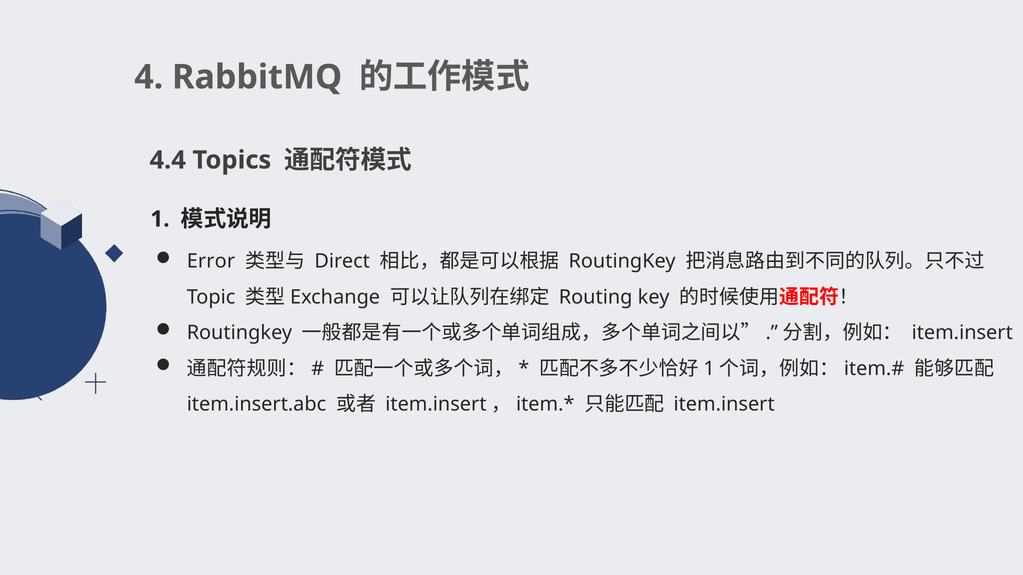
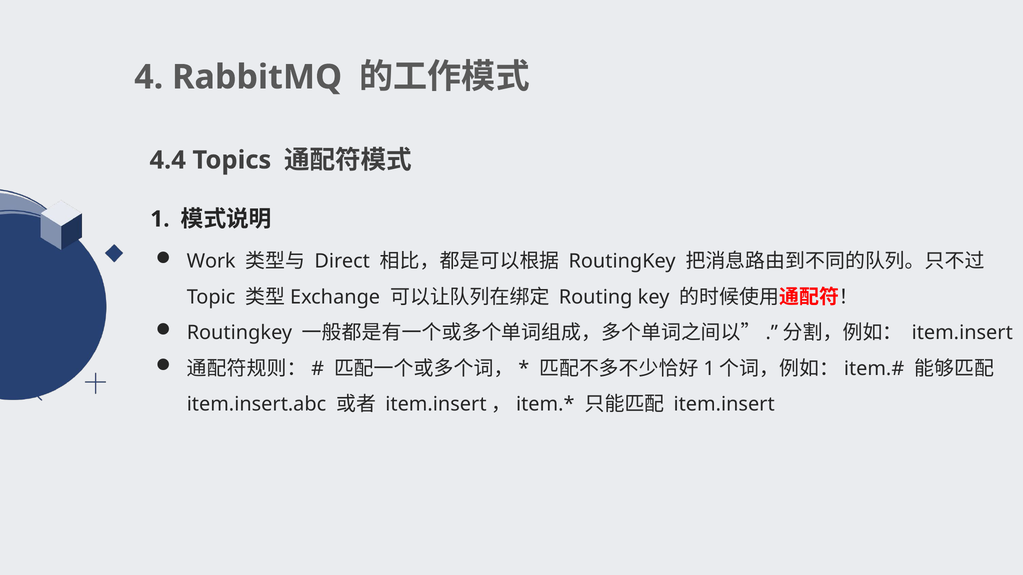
Error: Error -> Work (211, 262)
